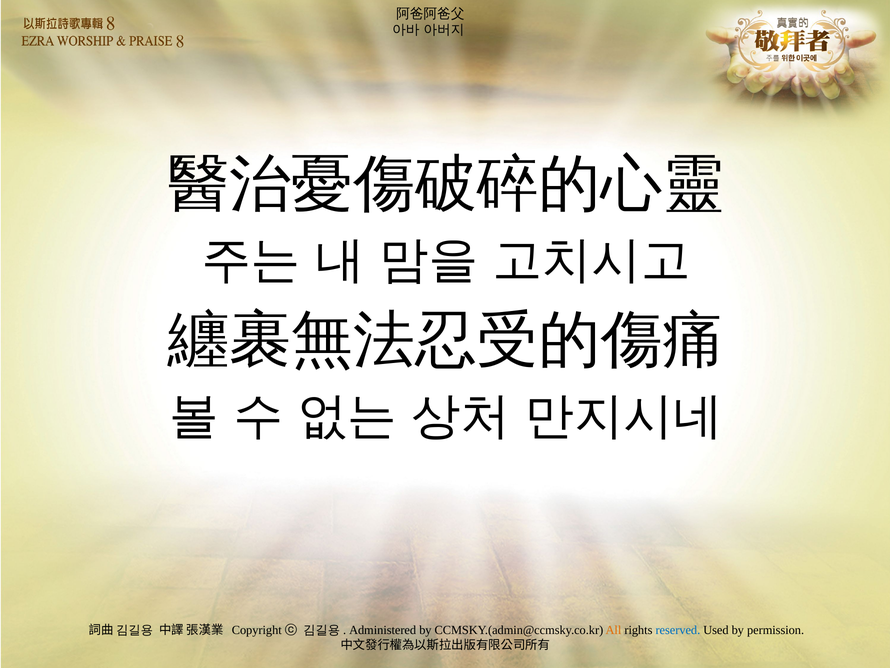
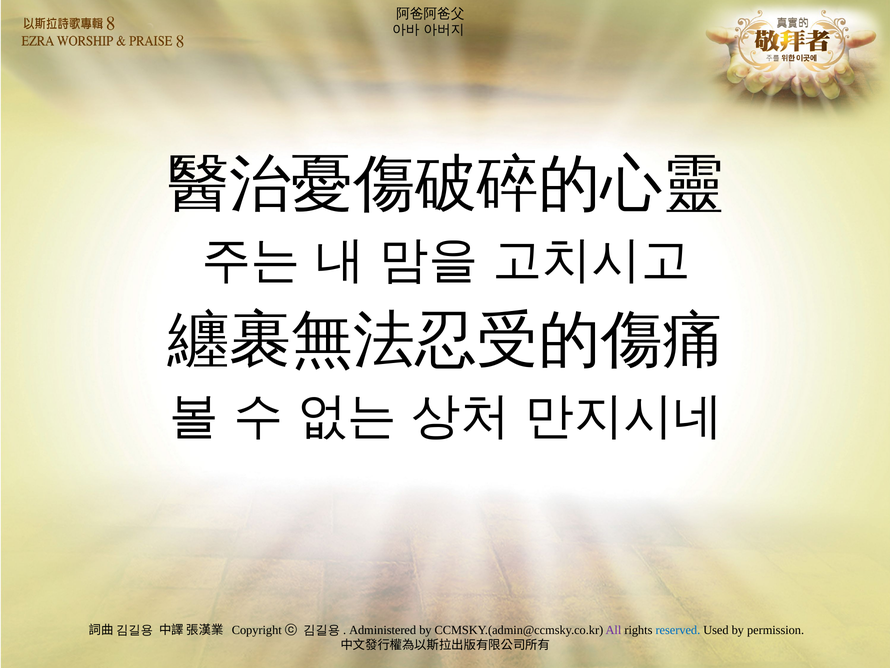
All colour: orange -> purple (613, 630)
